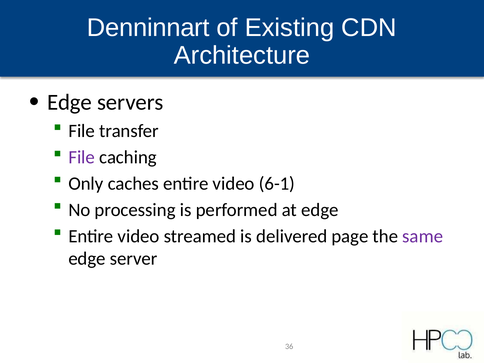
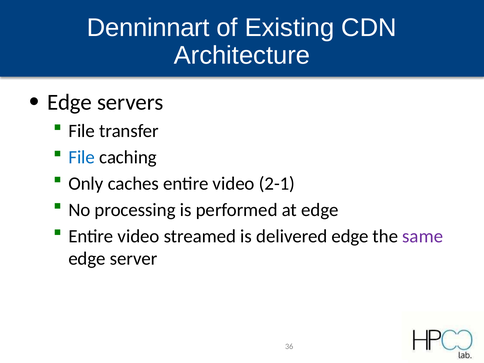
File colour: purple -> blue (82, 157)
6-1: 6-1 -> 2-1 (277, 183)
delivered page: page -> edge (350, 236)
